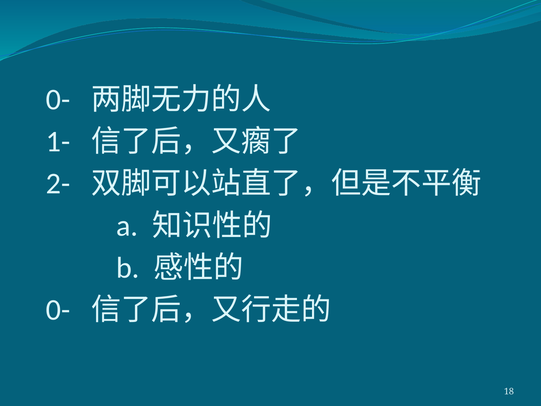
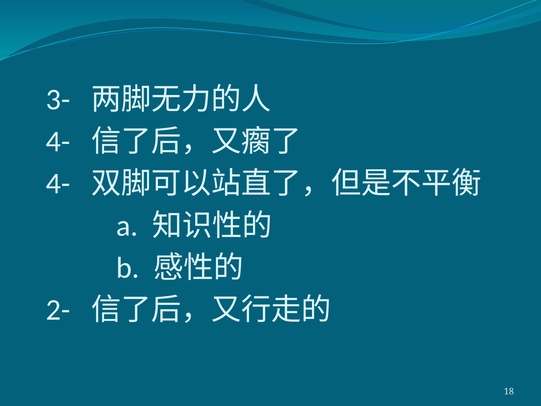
0-: 0- -> 3- (58, 99)
1-: 1- -> 4- (58, 141)
2-: 2- -> 4- (58, 184)
0-: 0- -> 2- (58, 310)
